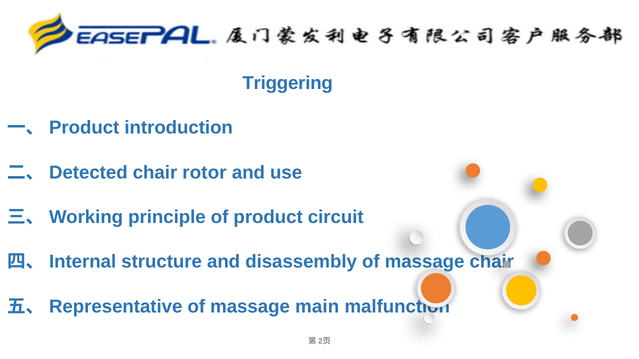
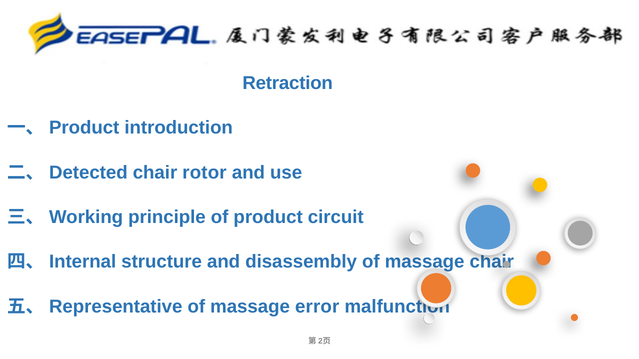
Triggering: Triggering -> Retraction (288, 83)
main: main -> error (317, 307)
